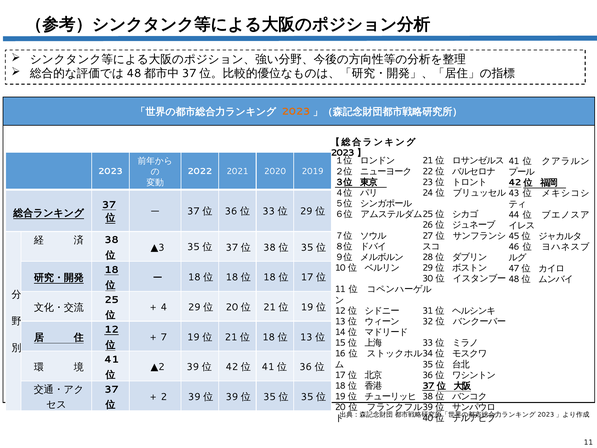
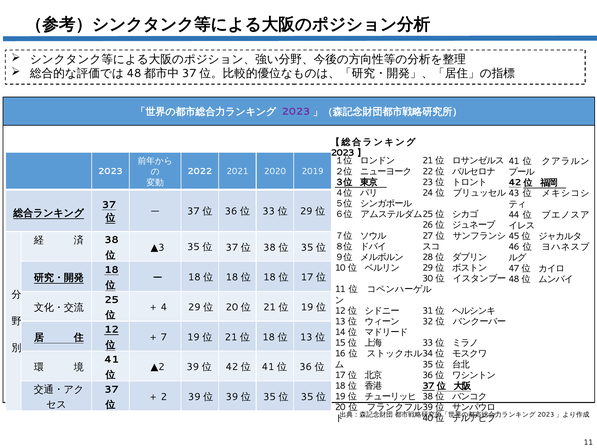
2023 colour: orange -> purple (296, 112)
